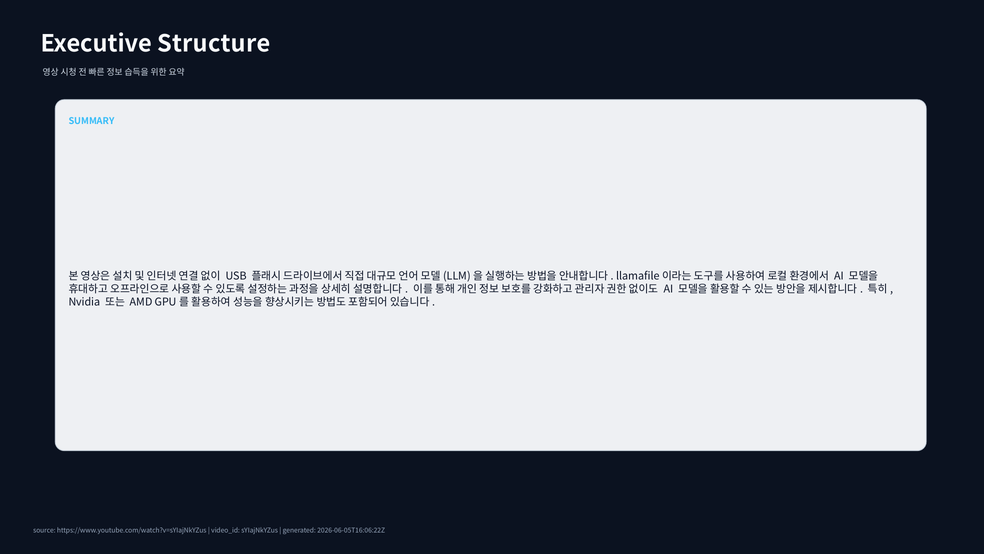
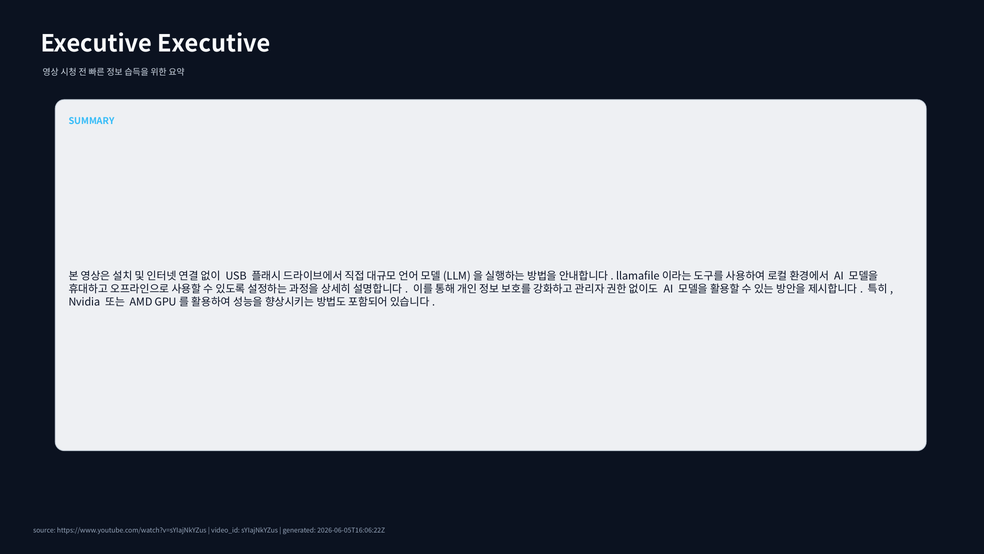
Executive Structure: Structure -> Executive (214, 44)
